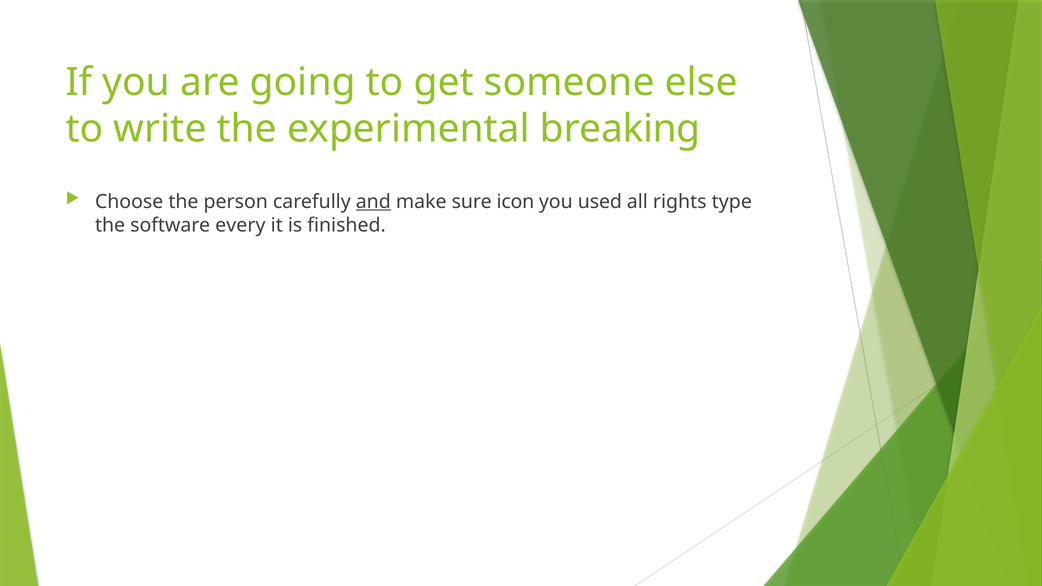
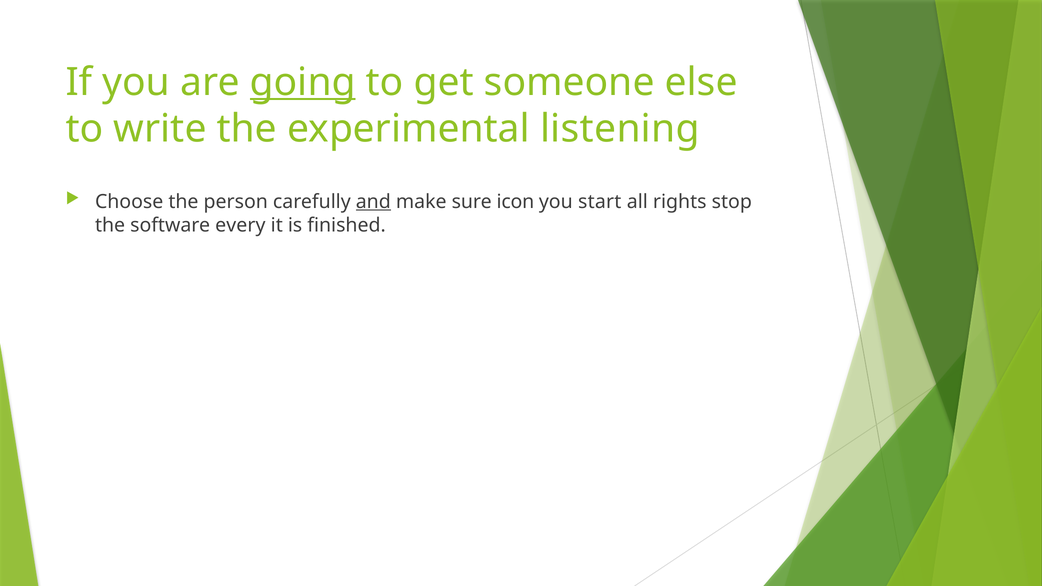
going underline: none -> present (303, 82)
breaking: breaking -> listening (620, 129)
used: used -> start (600, 202)
type: type -> stop (732, 202)
